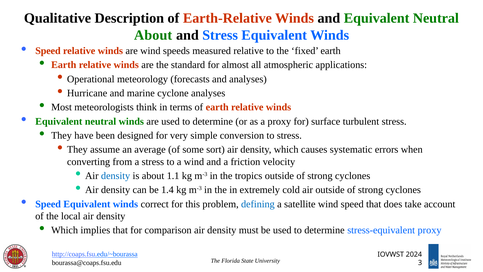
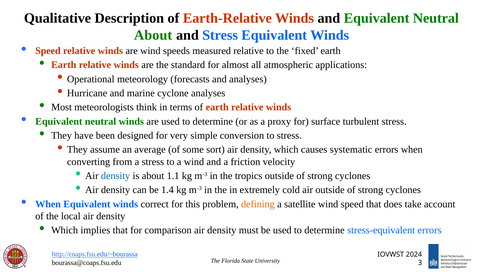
Speed: Speed -> When (48, 204)
defining colour: blue -> orange (258, 204)
stress-equivalent proxy: proxy -> errors (430, 230)
